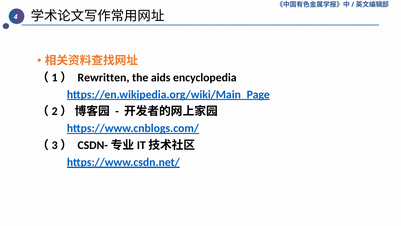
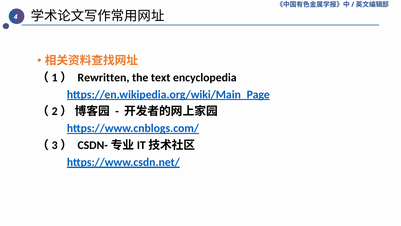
aids: aids -> text (161, 77)
